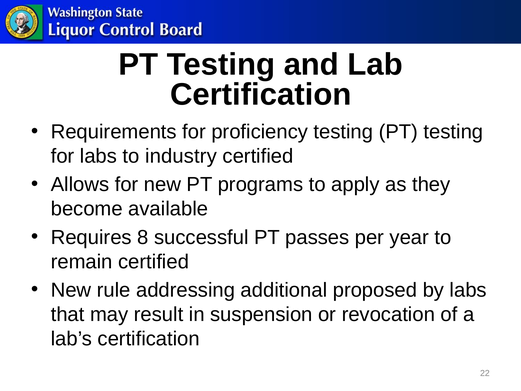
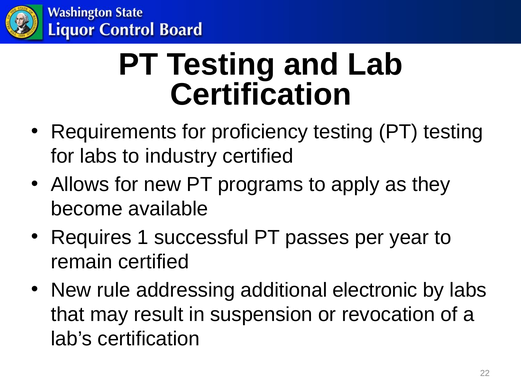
8: 8 -> 1 (143, 237)
proposed: proposed -> electronic (375, 290)
